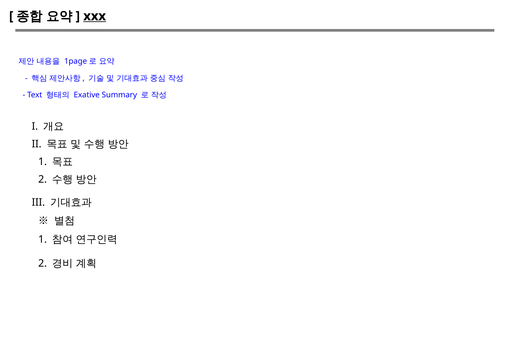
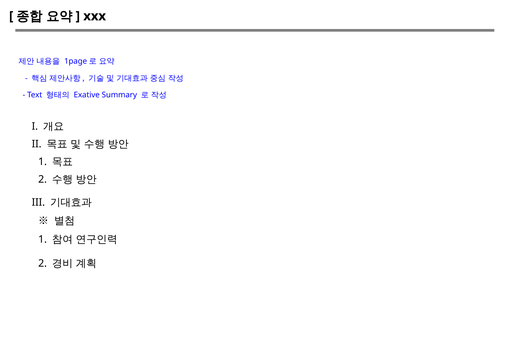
xxx underline: present -> none (95, 16)
